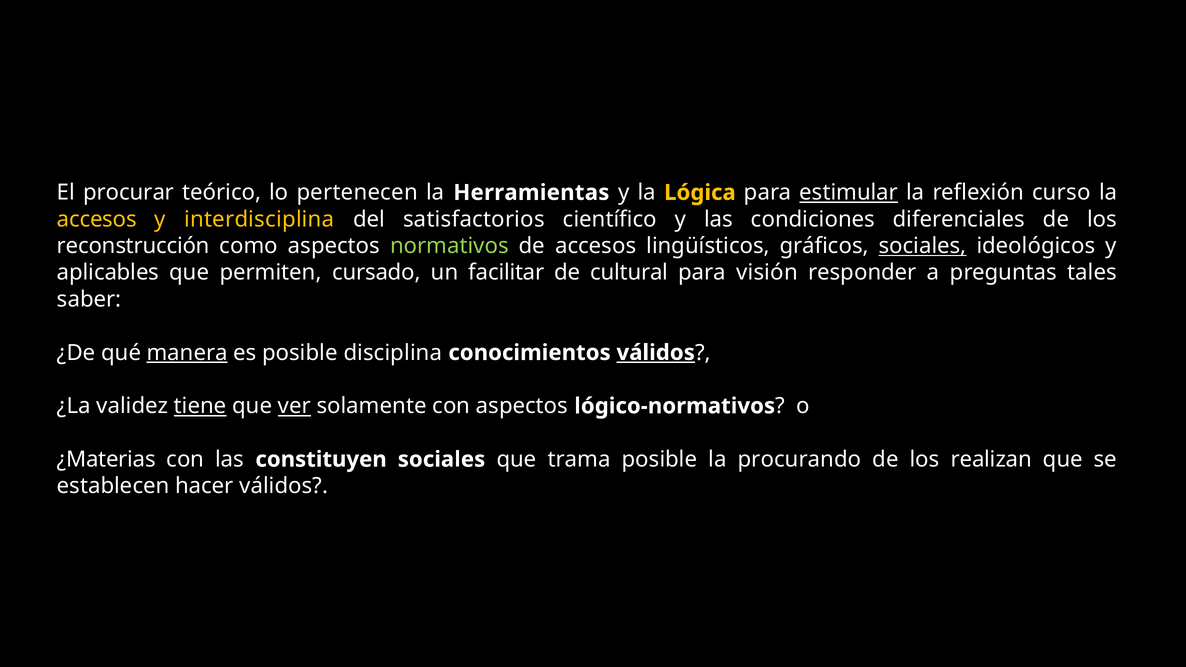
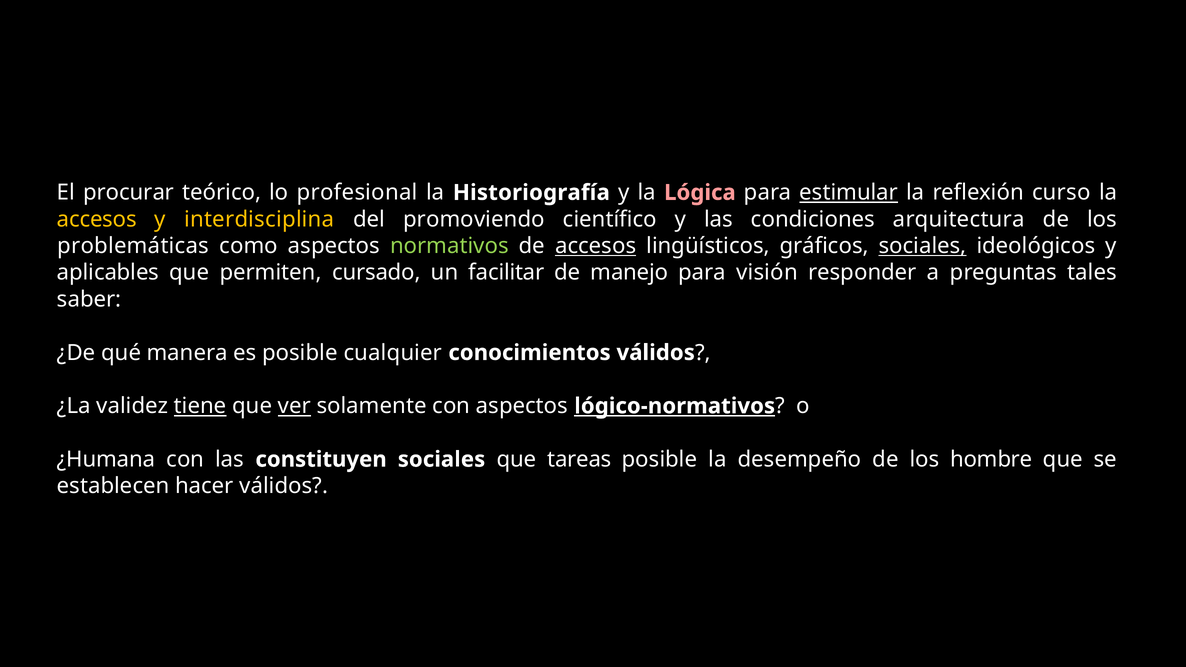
pertenecen: pertenecen -> profesional (357, 193)
Herramientas: Herramientas -> Historiografía (531, 193)
Lógica colour: yellow -> pink (700, 193)
satisfactorios: satisfactorios -> promoviendo (474, 219)
diferenciales: diferenciales -> arquitectura (959, 219)
reconstrucción: reconstrucción -> problemáticas (133, 246)
accesos underline: none -> present (596, 246)
cultural: cultural -> manejo (629, 273)
manera underline: present -> none (187, 353)
disciplina: disciplina -> cualquier (393, 353)
válidos underline: present -> none (656, 353)
lógico-normativos underline: none -> present (675, 406)
¿Materias: ¿Materias -> ¿Humana (106, 459)
trama: trama -> tareas (579, 459)
procurando: procurando -> desempeño (799, 459)
realizan: realizan -> hombre (991, 459)
